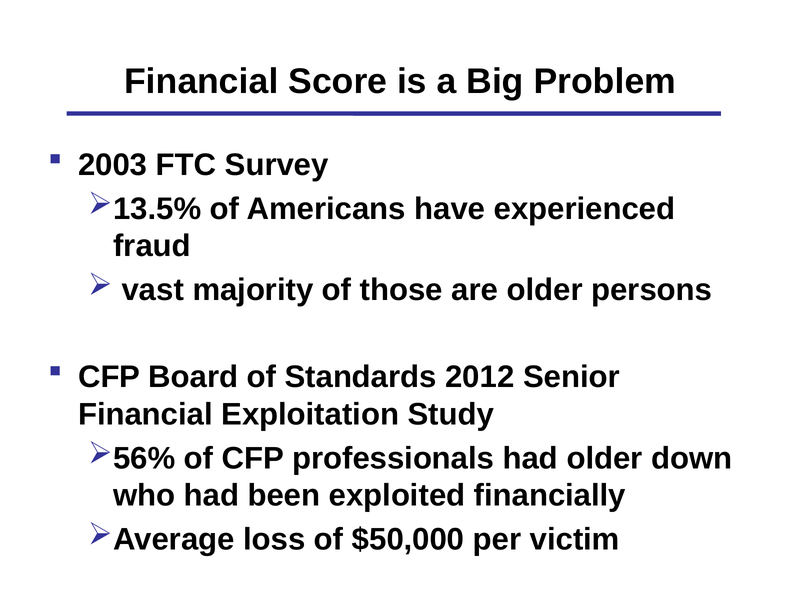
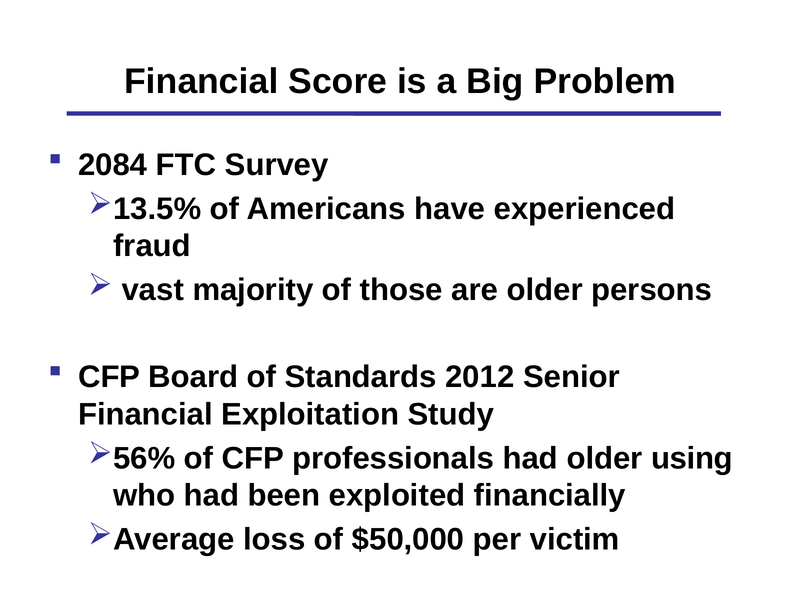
2003: 2003 -> 2084 (113, 165)
down: down -> using (692, 458)
